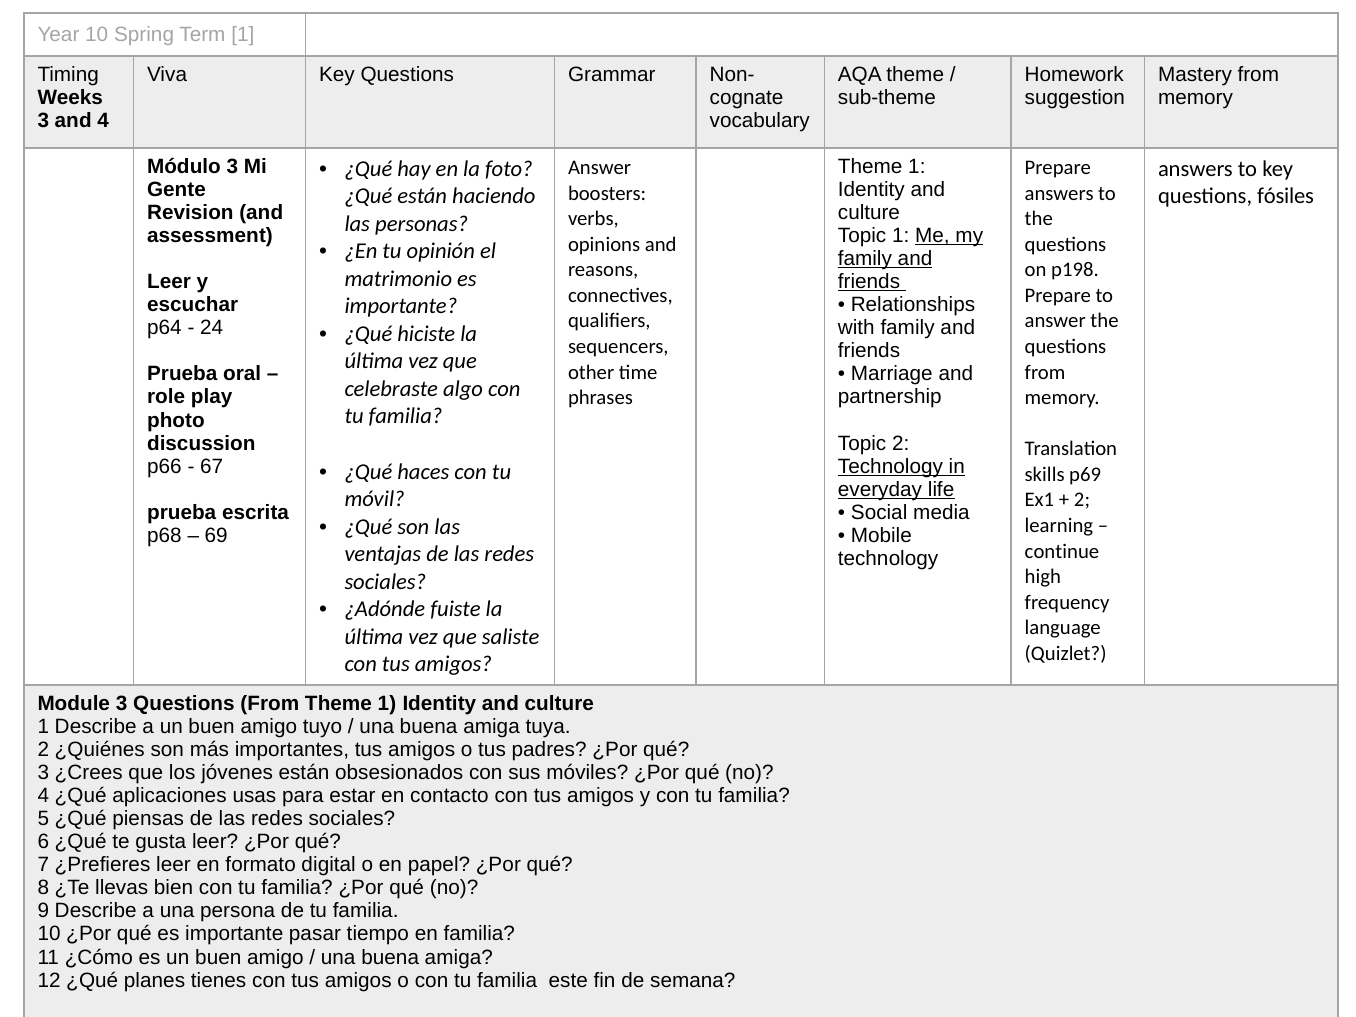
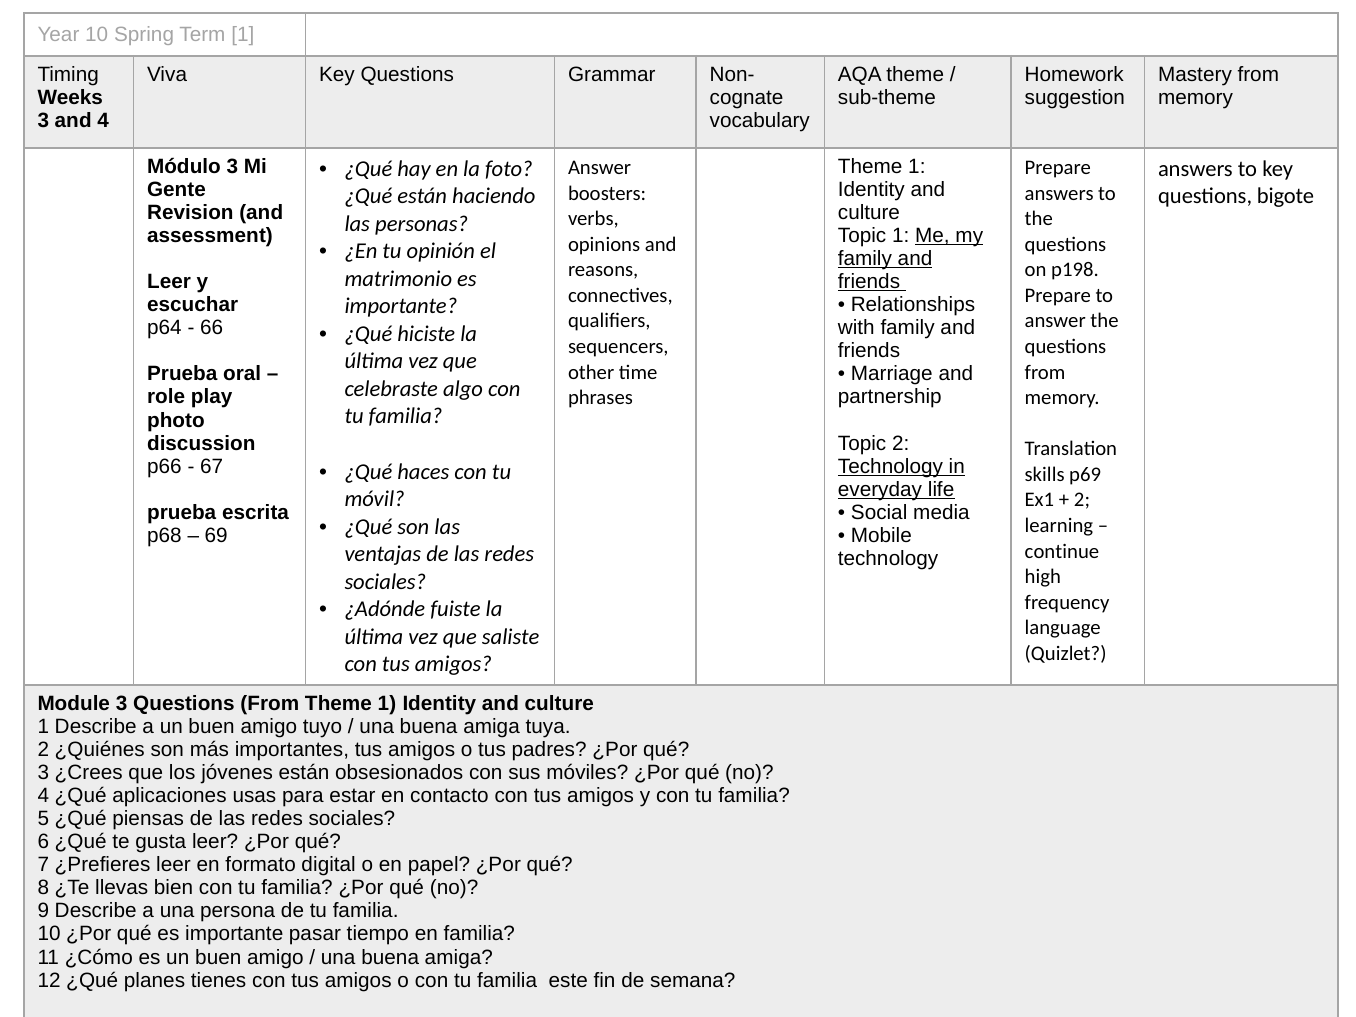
fósiles: fósiles -> bigote (1286, 196)
24: 24 -> 66 (212, 328)
